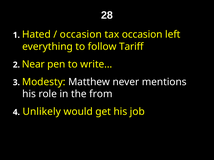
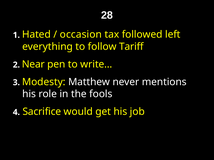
tax occasion: occasion -> followed (142, 35)
from: from -> fools (101, 94)
Unlikely: Unlikely -> Sacrifice (42, 112)
